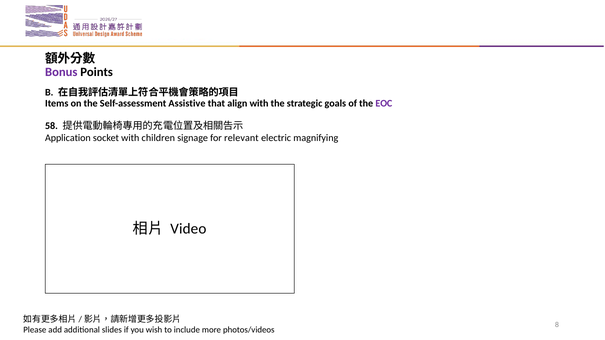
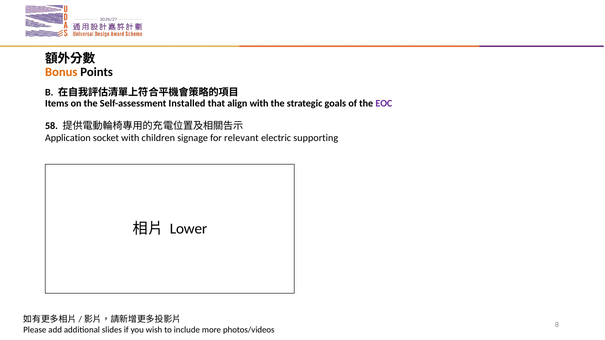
Bonus colour: purple -> orange (61, 72)
Assistive: Assistive -> Installed (187, 103)
magnifying: magnifying -> supporting (316, 138)
Video: Video -> Lower (188, 229)
